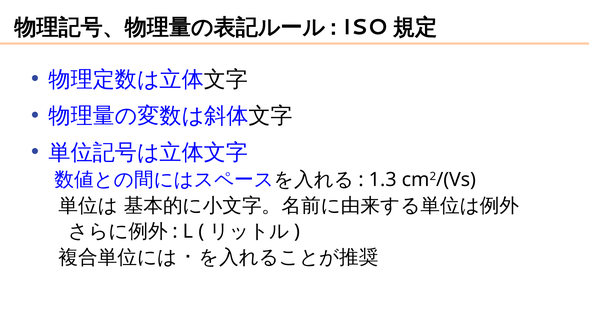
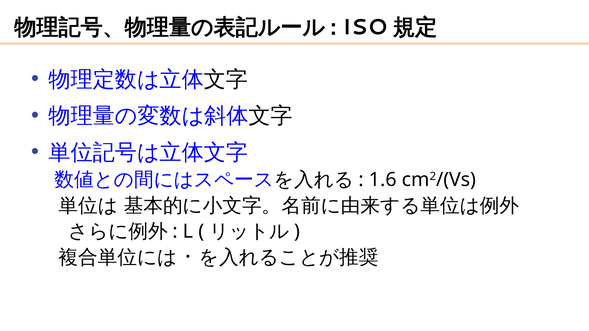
1.3: 1.3 -> 1.6 (383, 180)
